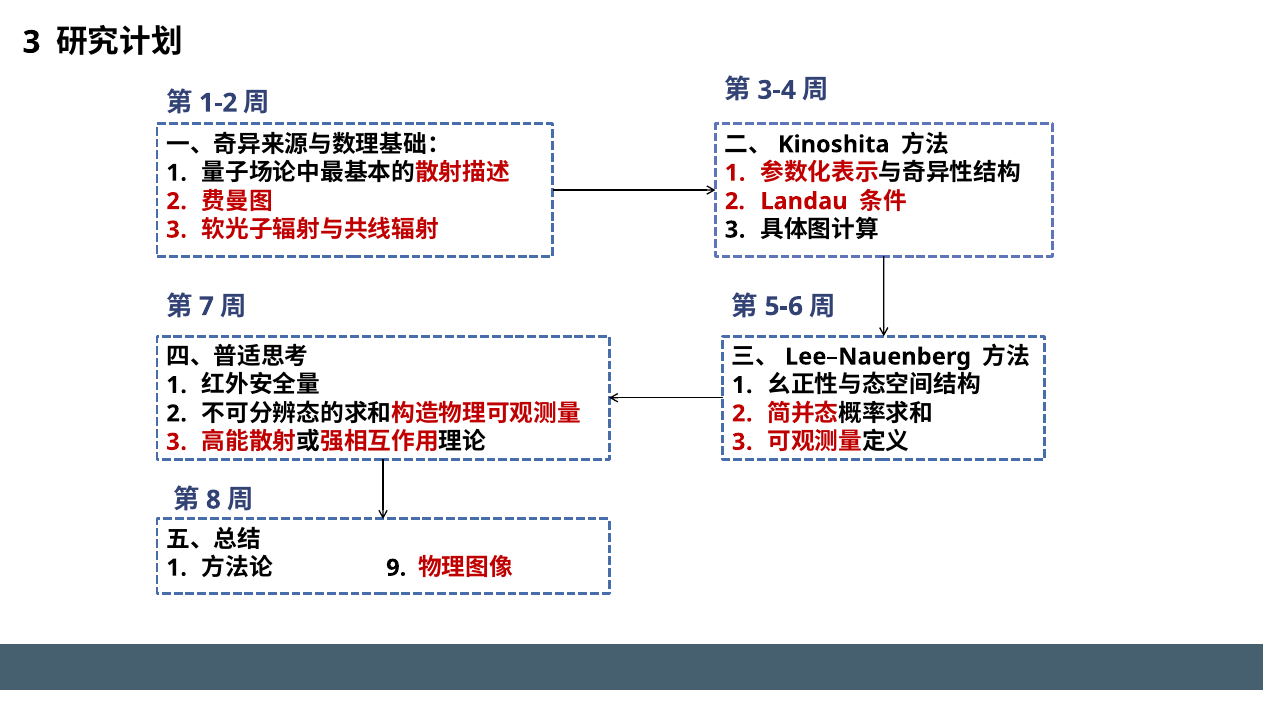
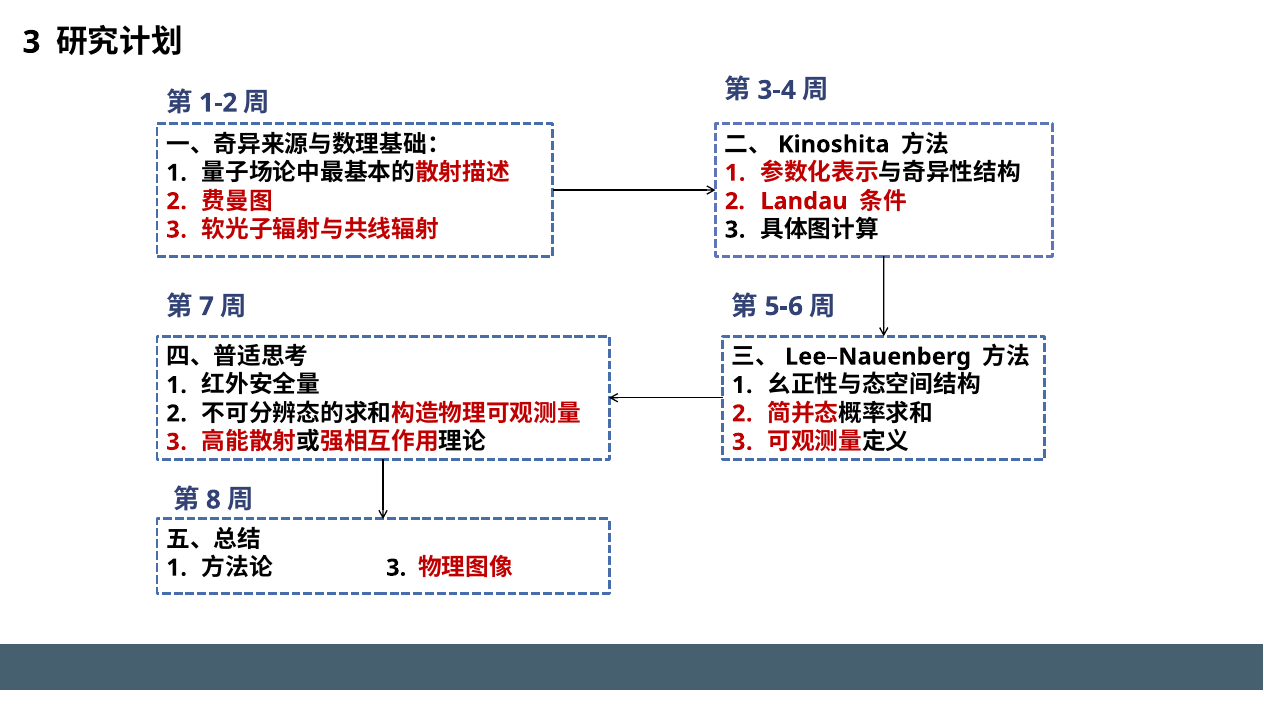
9: 9 -> 3 (396, 568)
